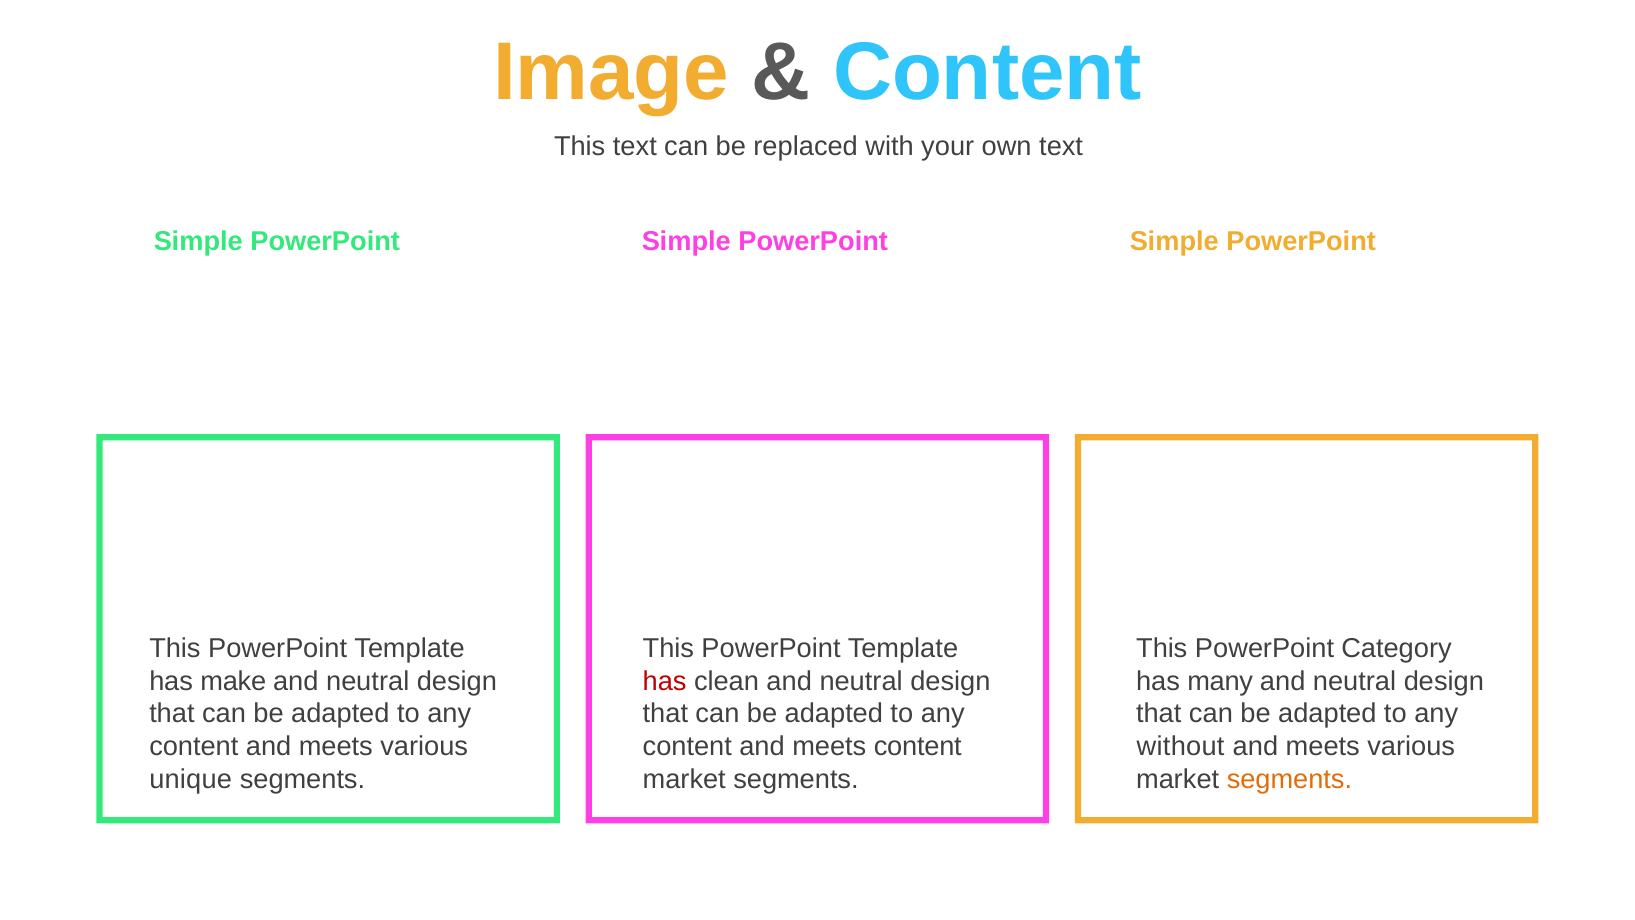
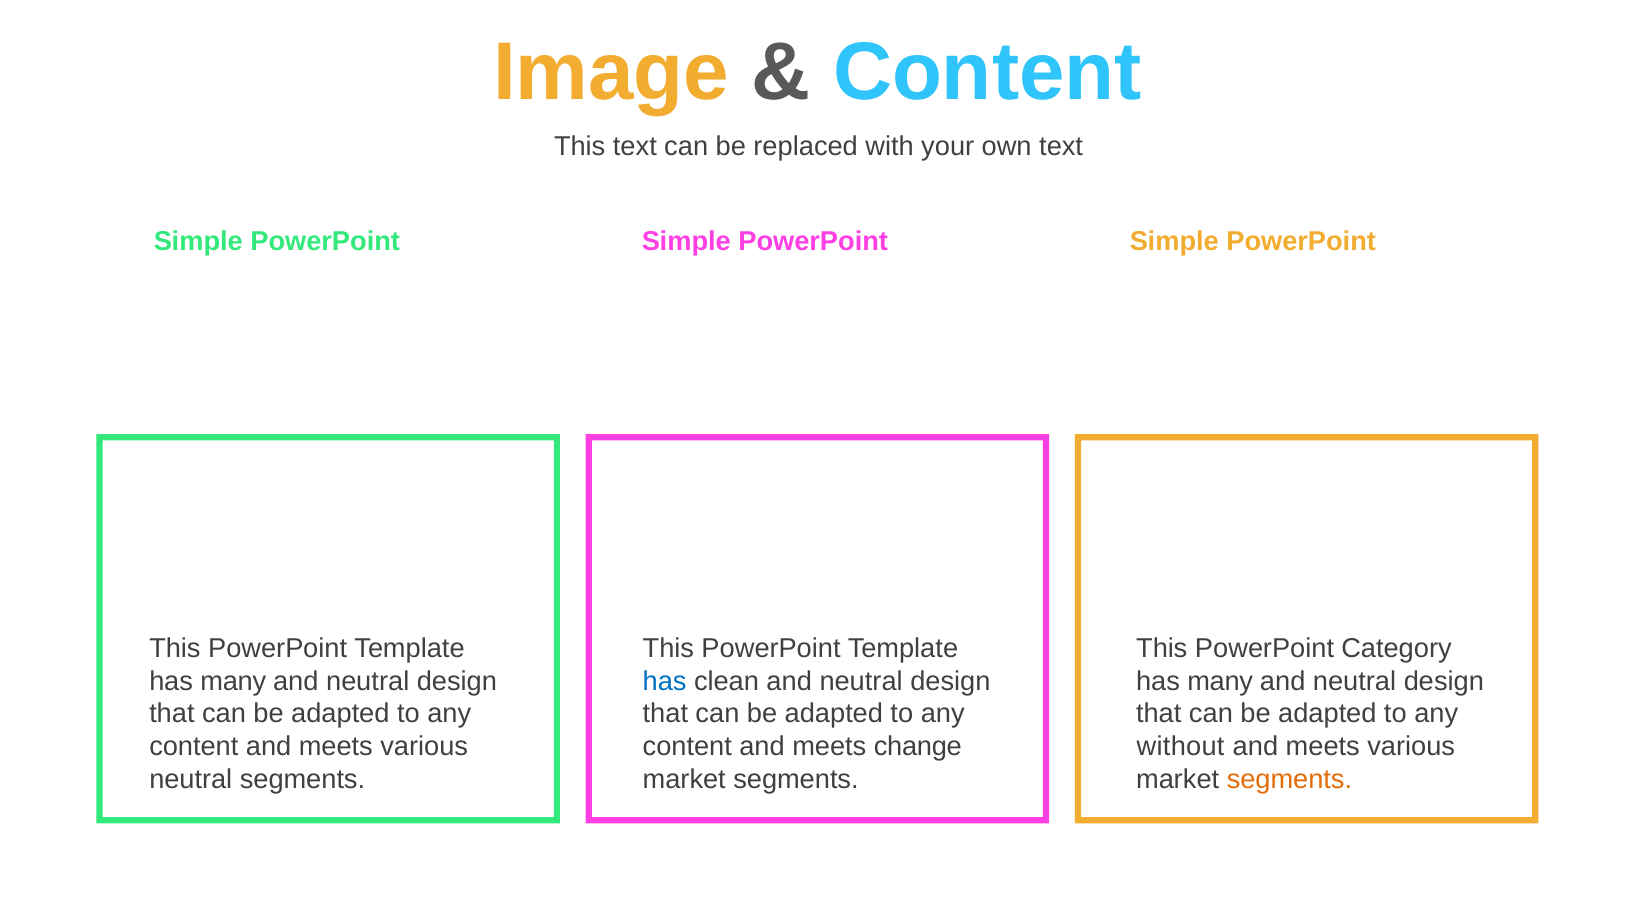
make: make -> many (233, 681)
has colour: red -> blue (665, 681)
meets content: content -> change (918, 746)
unique: unique -> neutral (191, 779)
